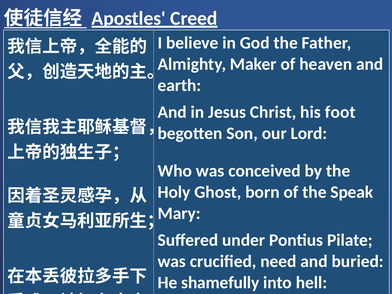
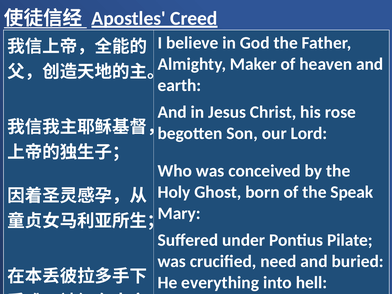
foot: foot -> rose (340, 112)
shamefully: shamefully -> everything (220, 283)
